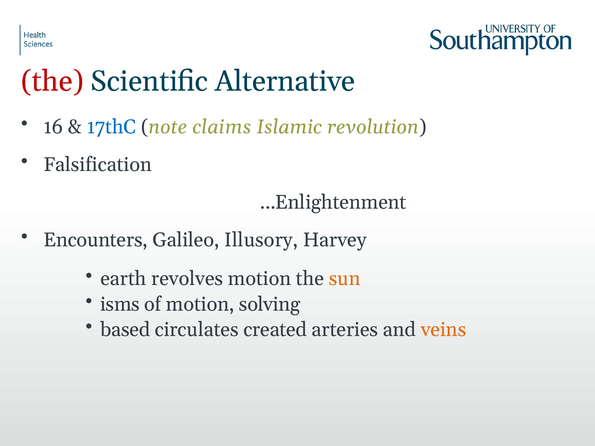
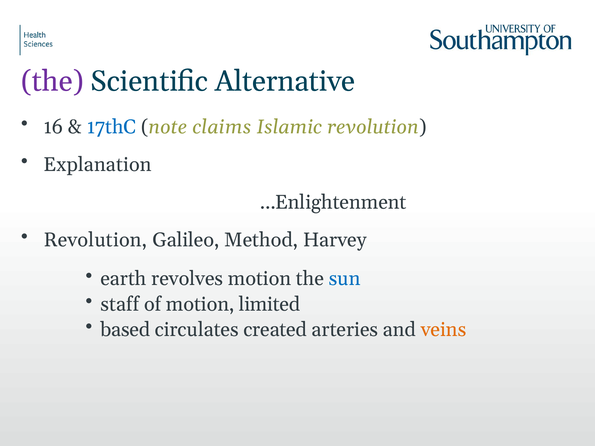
the colour: red -> purple (52, 81)
Falsification: Falsification -> Explanation (98, 165)
Encounters: Encounters -> Revolution (95, 240)
Illusory: Illusory -> Method (261, 240)
sun colour: orange -> blue (345, 279)
isms: isms -> staff (120, 304)
solving: solving -> limited (270, 304)
